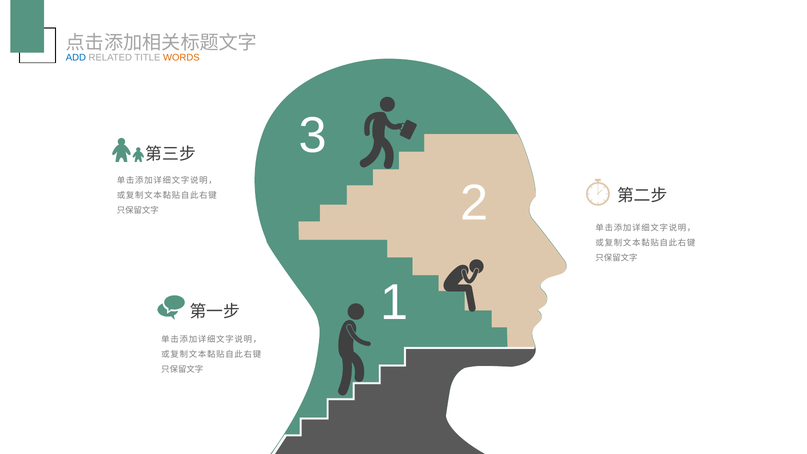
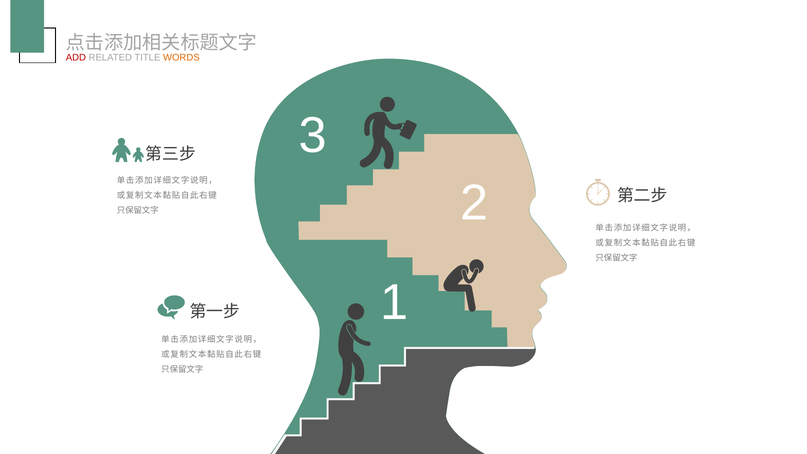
ADD colour: blue -> red (76, 58)
